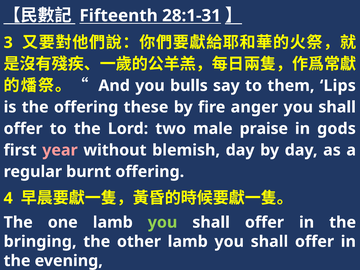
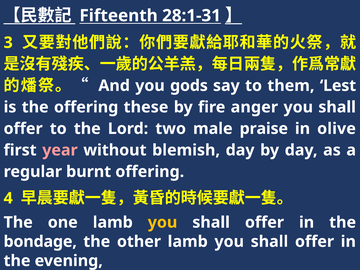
bulls: bulls -> gods (189, 86)
Lips: Lips -> Lest (338, 86)
gods: gods -> olive (336, 129)
you colour: light green -> yellow (163, 222)
bringing: bringing -> bondage (40, 242)
